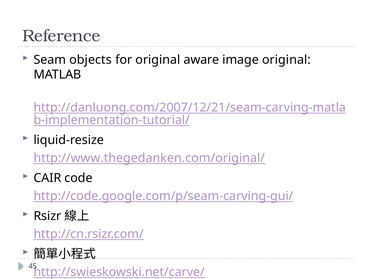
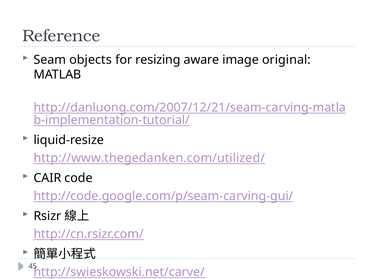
for original: original -> resizing (158, 60)
http://www.thegedanken.com/original/: http://www.thegedanken.com/original/ -> http://www.thegedanken.com/utilized/ (149, 158)
